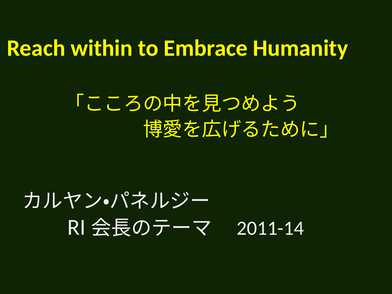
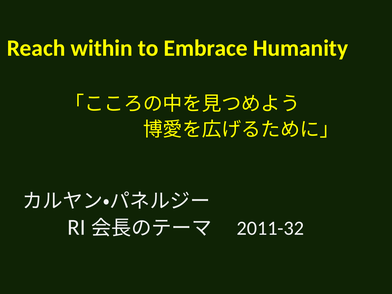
2011-14: 2011-14 -> 2011-32 (270, 228)
